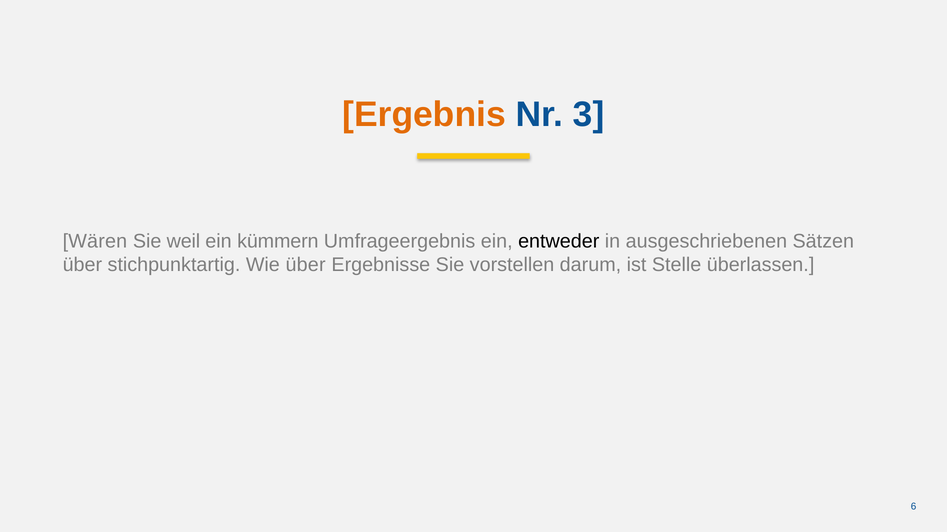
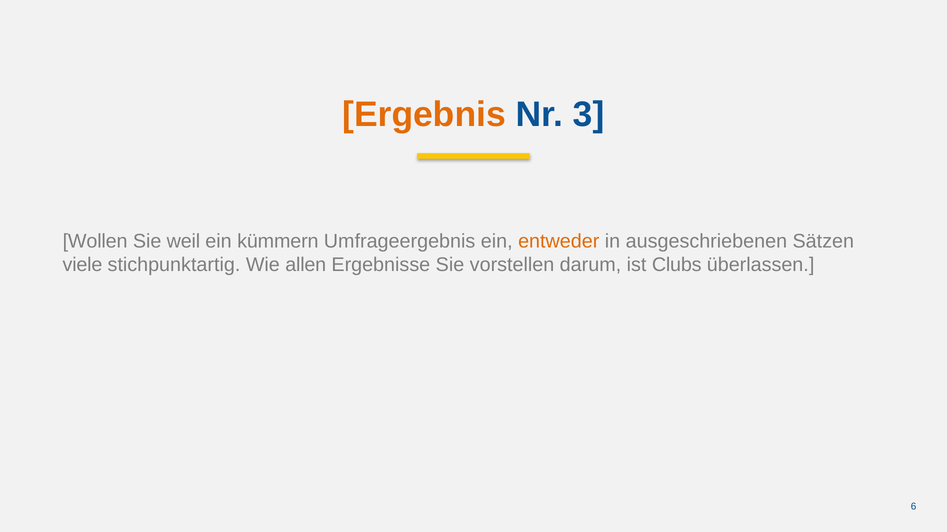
Wären: Wären -> Wollen (95, 242)
entweder colour: black -> orange (559, 242)
über: über -> viele (82, 265)
Wie über: über -> allen (306, 265)
Stelle: Stelle -> Clubs (677, 265)
